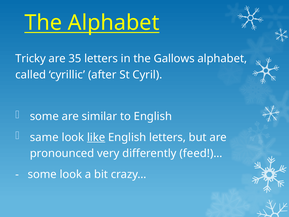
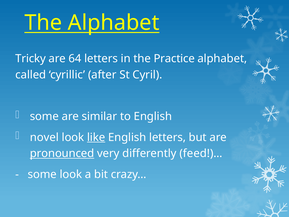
35: 35 -> 64 (75, 59)
Gallows: Gallows -> Practice (174, 59)
same: same -> novel (44, 137)
pronounced underline: none -> present (62, 153)
